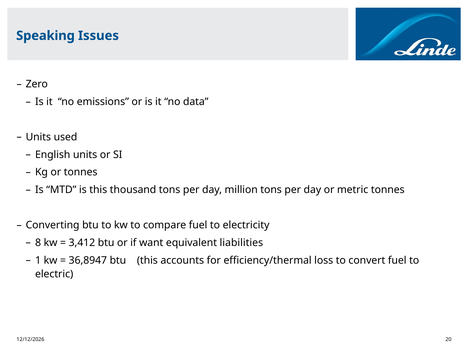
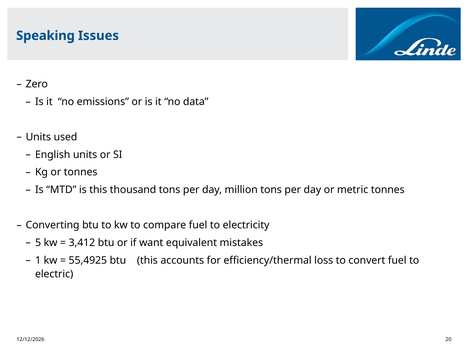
8: 8 -> 5 (38, 243)
liabilities: liabilities -> mistakes (241, 243)
36,8947: 36,8947 -> 55,4925 (88, 260)
